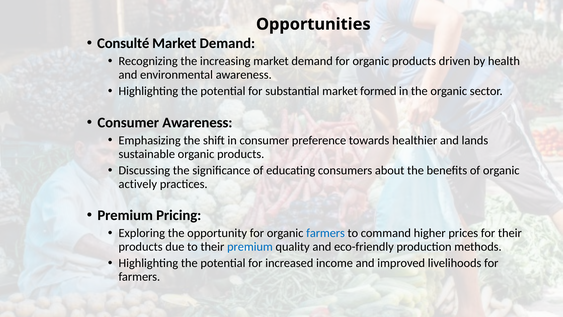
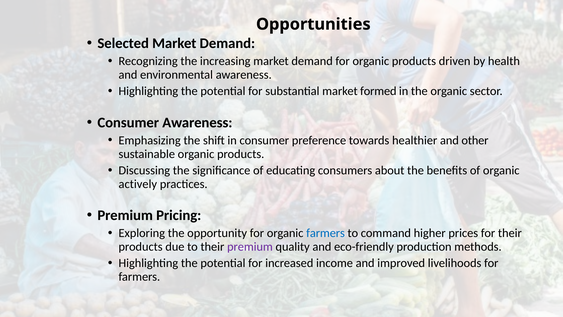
Consulté: Consulté -> Selected (123, 43)
lands: lands -> other (475, 140)
premium colour: blue -> purple (250, 246)
